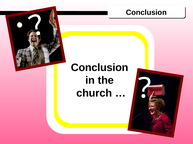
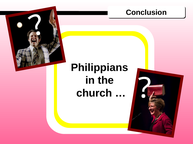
Conclusion: Conclusion -> Philippians (100, 68)
